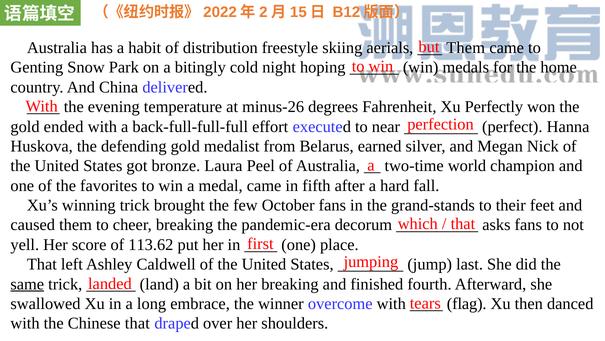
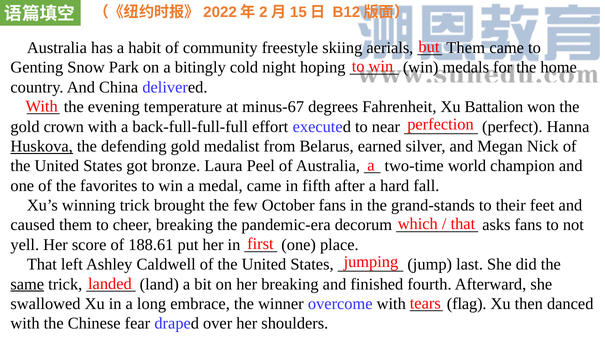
distribution: distribution -> community (220, 48)
minus-26: minus-26 -> minus-67 (273, 107)
Perfectly: Perfectly -> Battalion (494, 107)
ended: ended -> crown (64, 126)
Huskova underline: none -> present (42, 146)
113.62: 113.62 -> 188.61 (151, 244)
Chinese that: that -> fear (137, 323)
